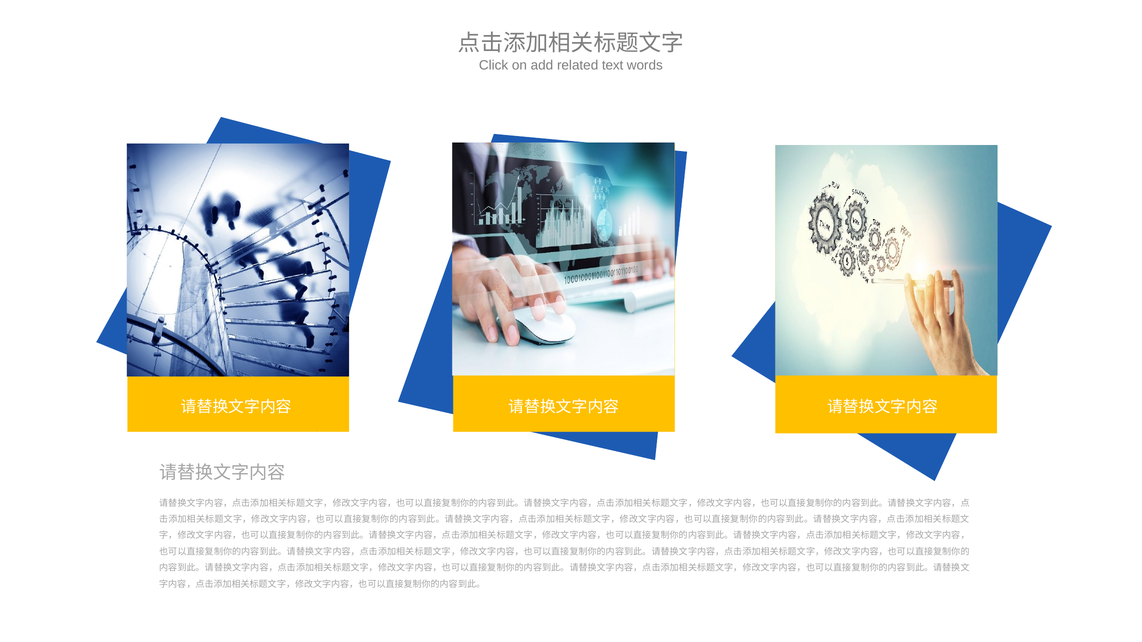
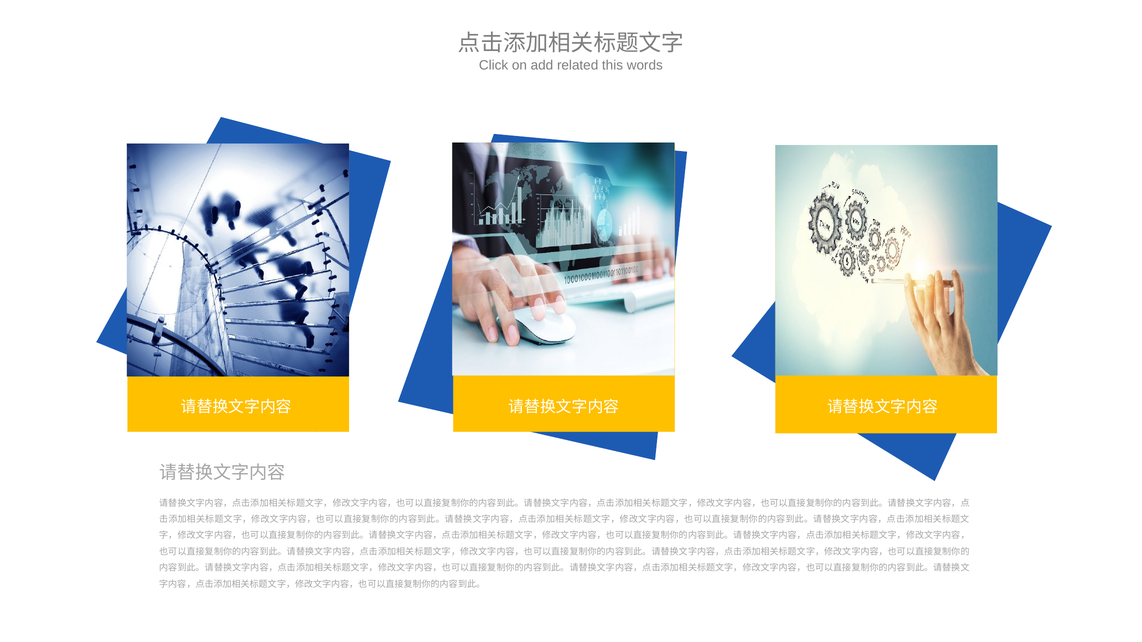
text: text -> this (613, 65)
